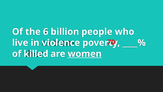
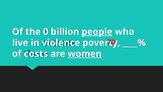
6: 6 -> 0 (46, 32)
people underline: none -> present (97, 32)
killed: killed -> costs (36, 54)
